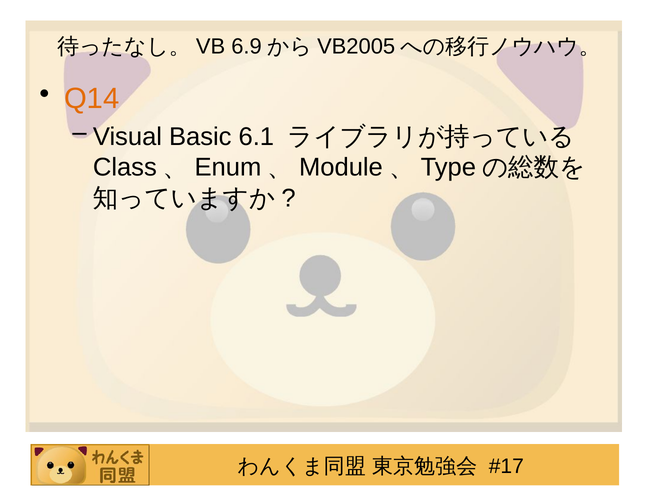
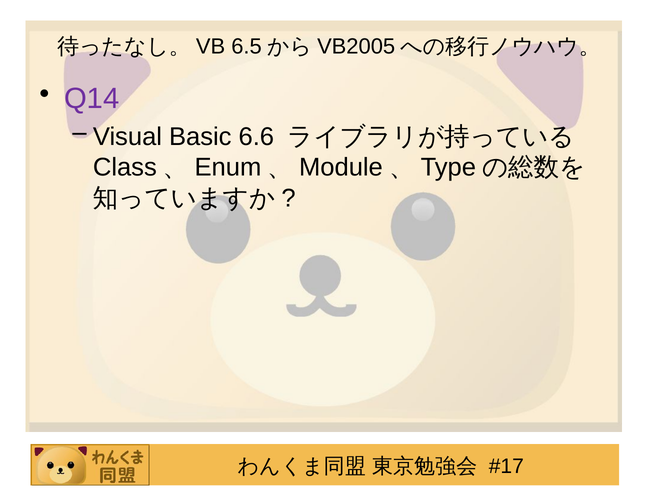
6.9: 6.9 -> 6.5 (247, 47)
Q14 colour: orange -> purple (92, 99)
6.1: 6.1 -> 6.6 (256, 136)
